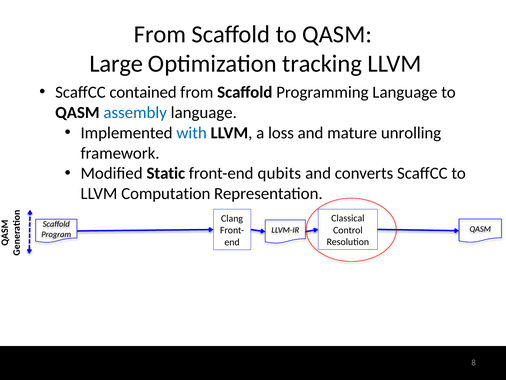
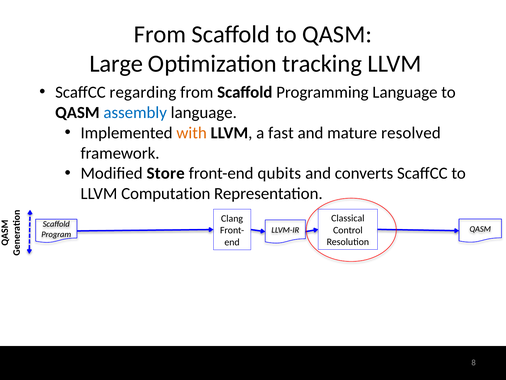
contained: contained -> regarding (143, 92)
with colour: blue -> orange (192, 133)
loss: loss -> fast (281, 133)
unrolling: unrolling -> resolved (411, 133)
Static: Static -> Store (166, 173)
